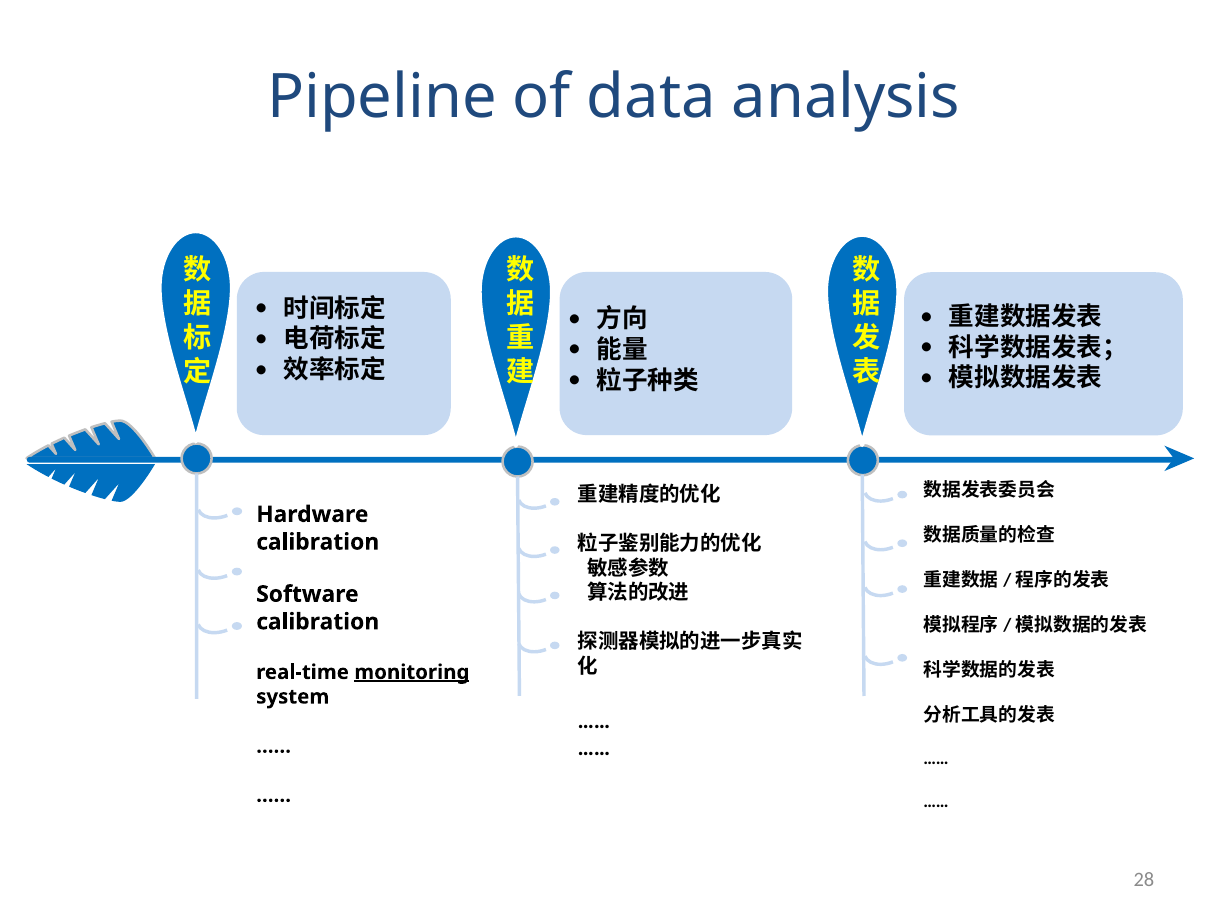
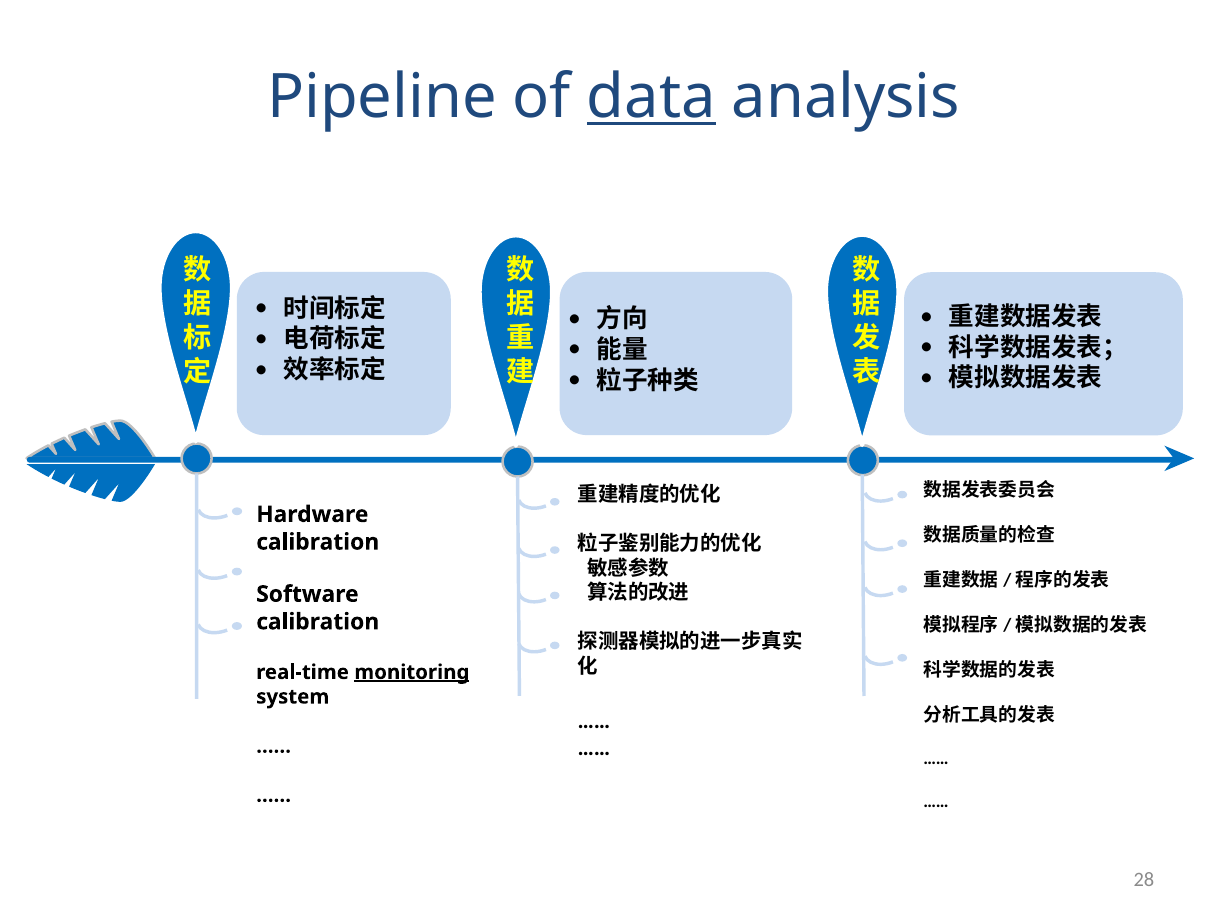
data underline: none -> present (651, 97)
